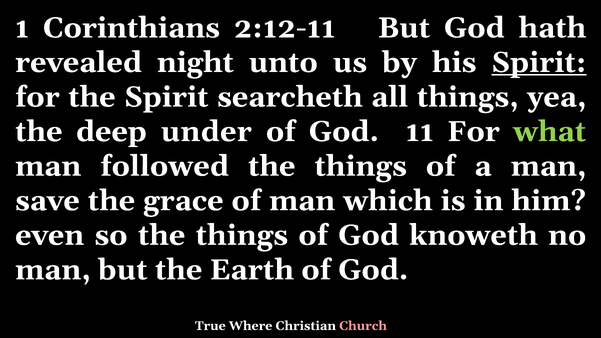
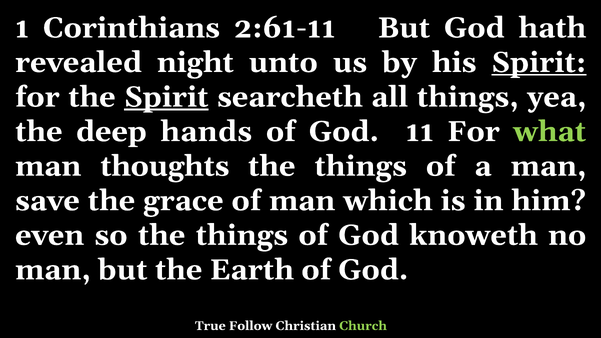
2:12-11: 2:12-11 -> 2:61-11 (285, 28)
Spirit underline: none -> present (166, 97)
under: under -> hands (206, 132)
followed: followed -> thoughts (165, 166)
Where: Where -> Follow (251, 326)
Church colour: pink -> light green (363, 326)
